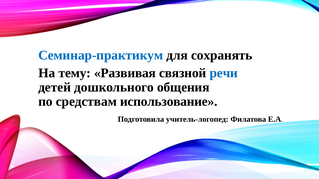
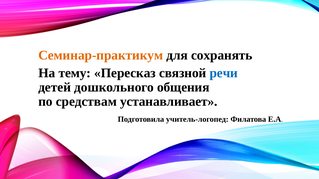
Семинар-практикум colour: blue -> orange (101, 55)
Развивая: Развивая -> Пересказ (125, 73)
использование: использование -> устанавливает (169, 102)
